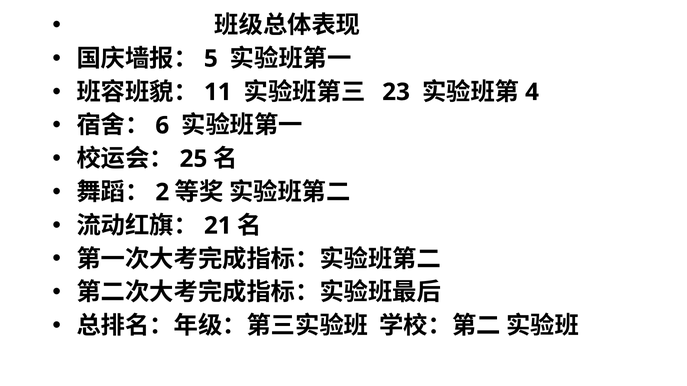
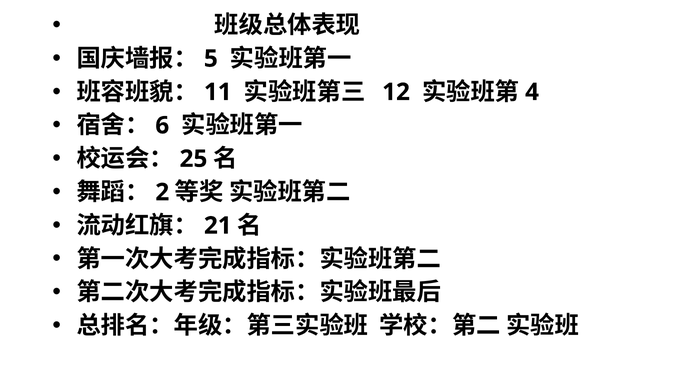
23: 23 -> 12 (396, 92)
